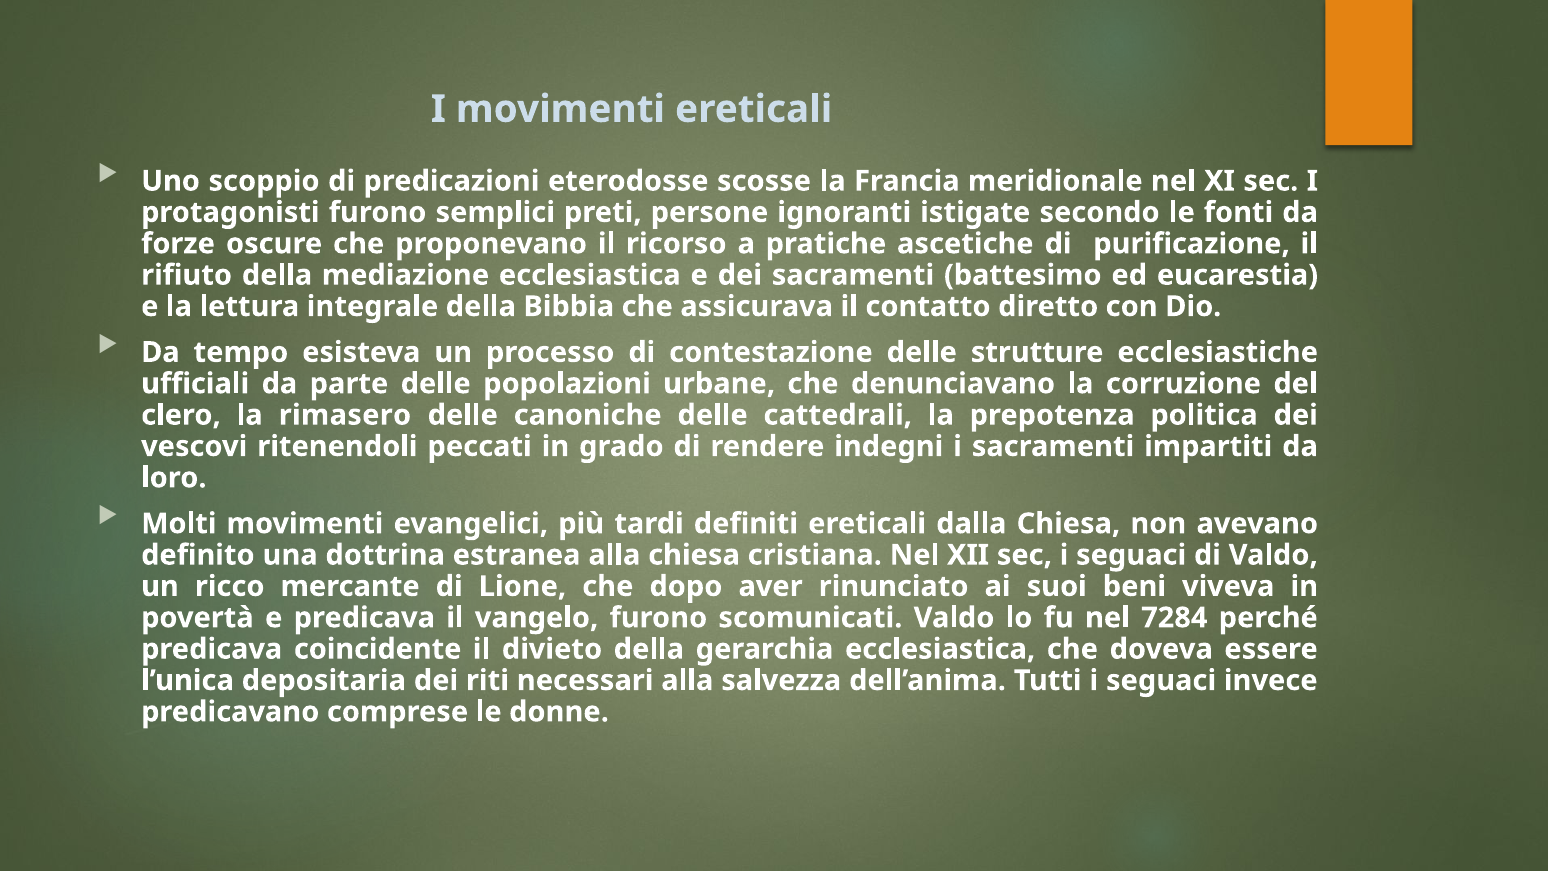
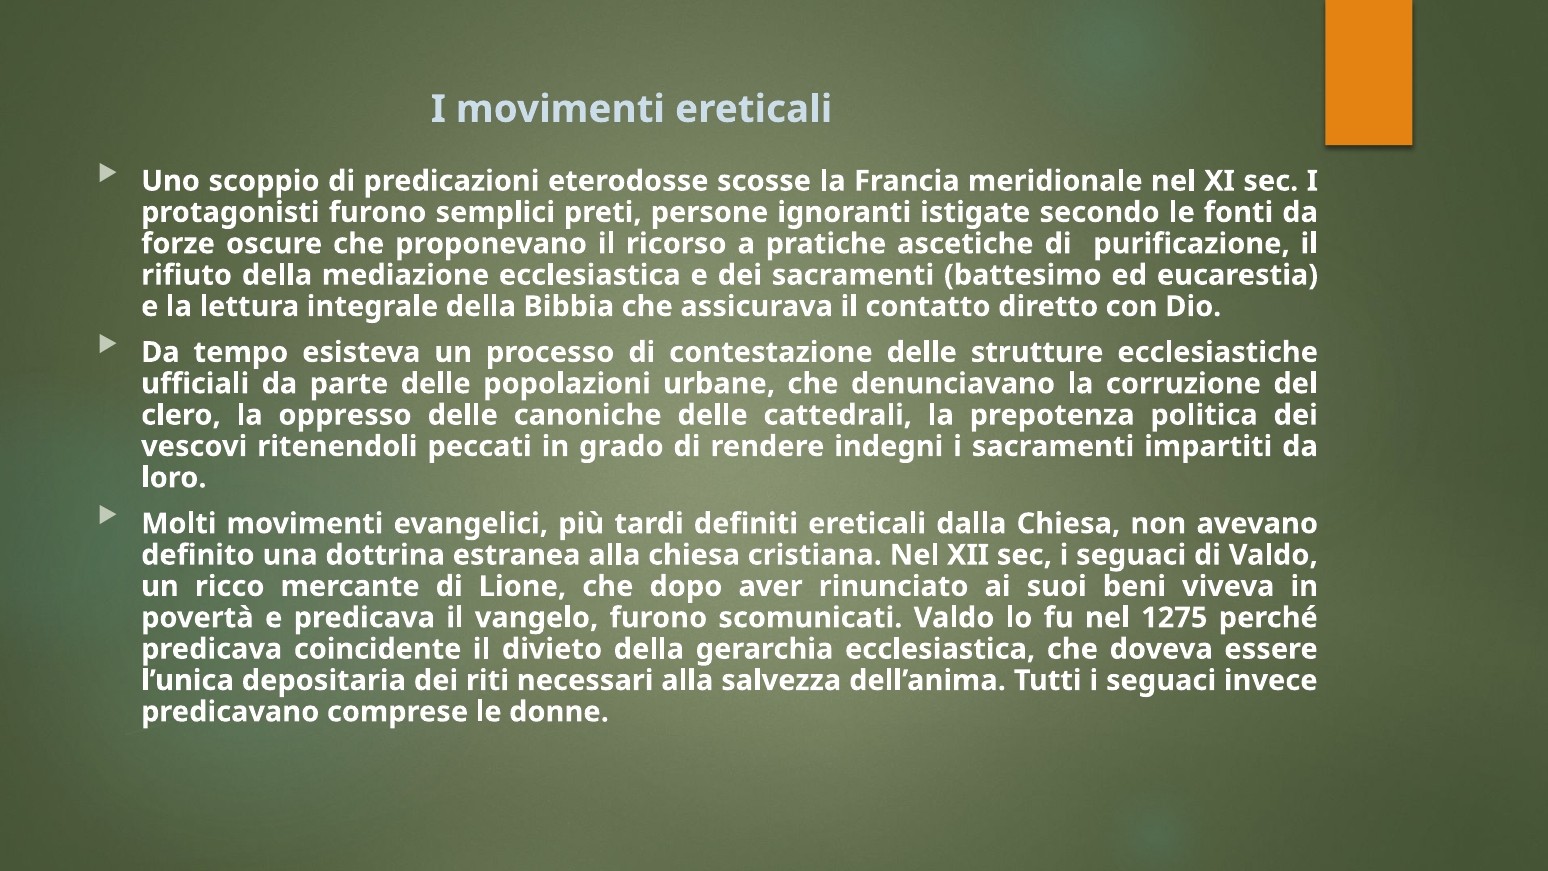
rimasero: rimasero -> oppresso (345, 415)
7284: 7284 -> 1275 (1174, 618)
